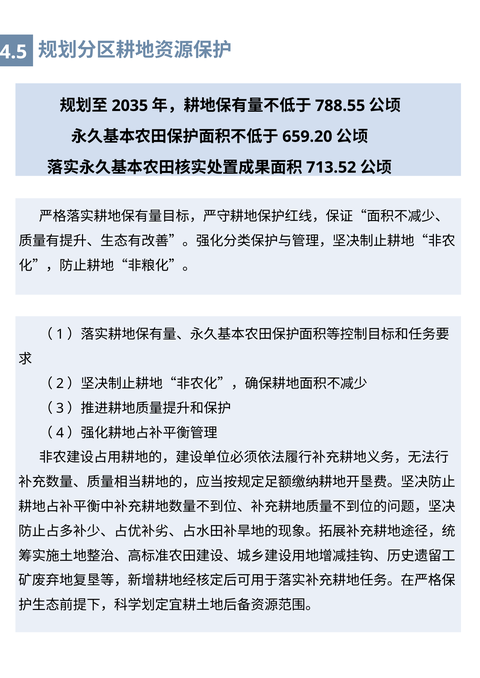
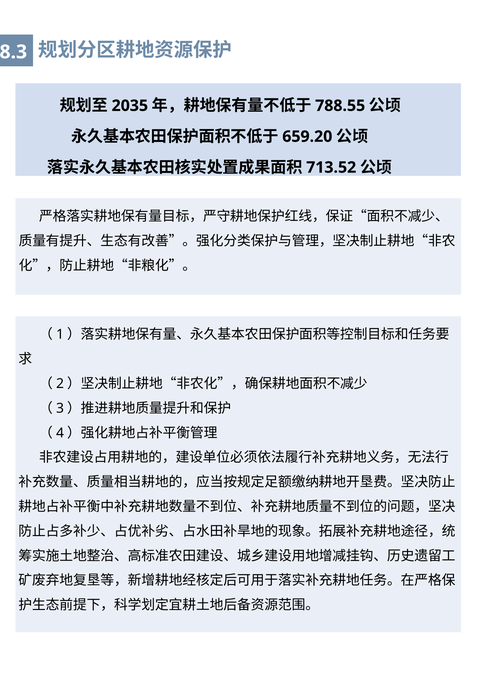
4.5: 4.5 -> 8.3 (13, 52)
